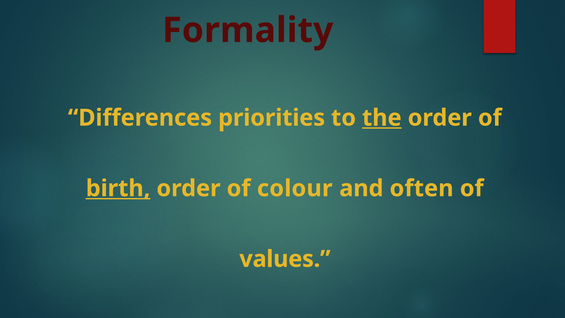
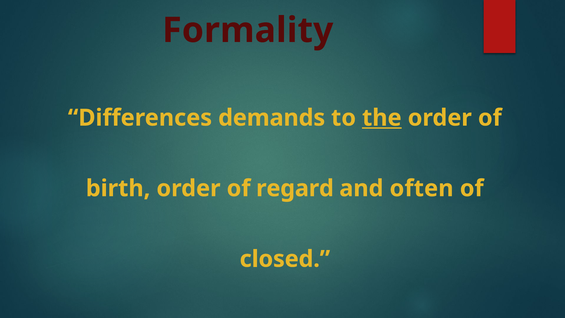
priorities: priorities -> demands (272, 118)
birth underline: present -> none (118, 188)
colour: colour -> regard (295, 188)
values: values -> closed (285, 259)
